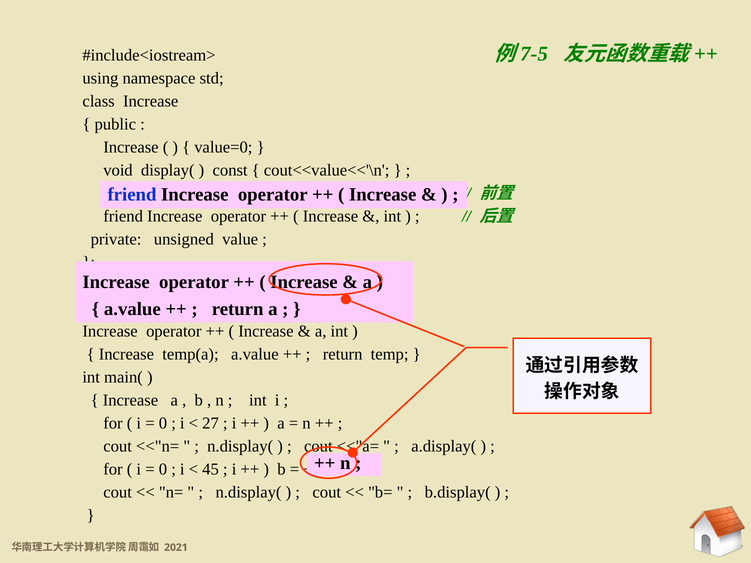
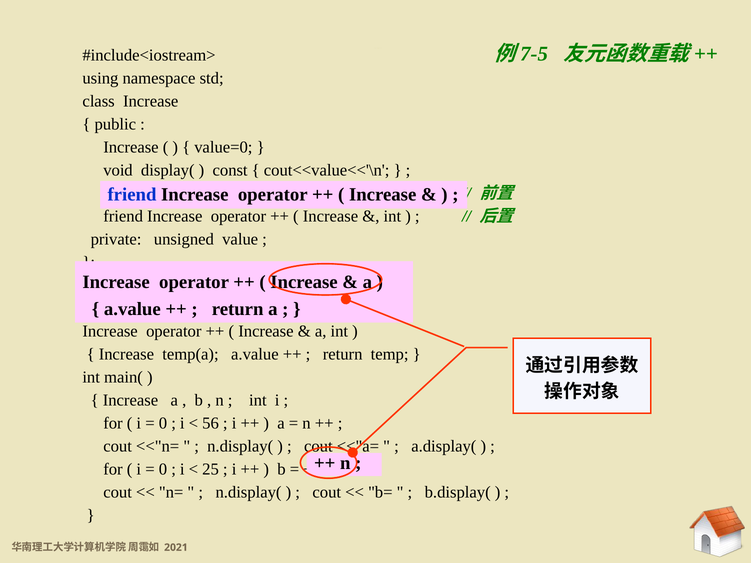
27: 27 -> 56 (211, 423)
45: 45 -> 25 (211, 469)
